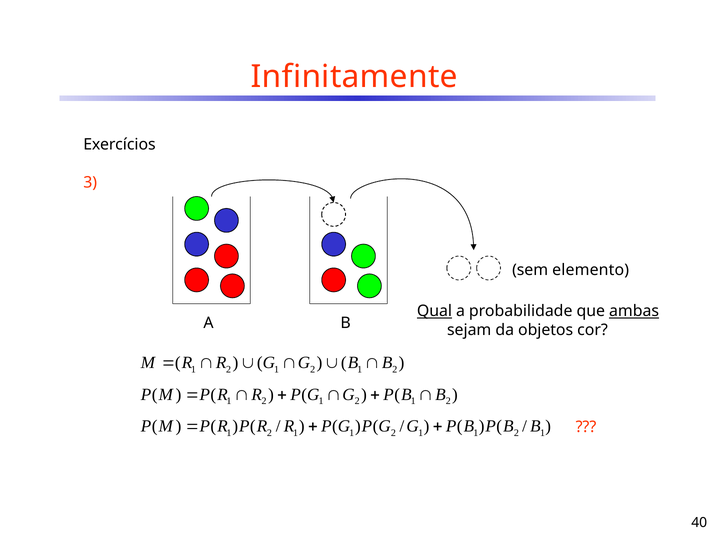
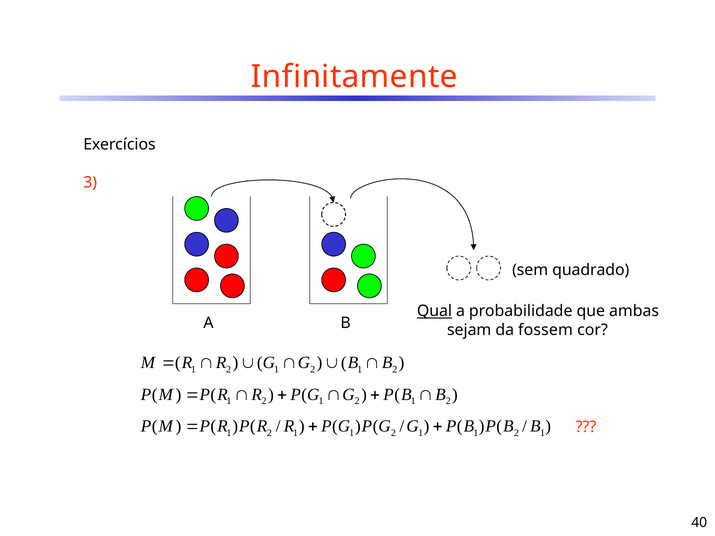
elemento: elemento -> quadrado (591, 270)
ambas underline: present -> none (634, 311)
objetos: objetos -> fossem (546, 330)
